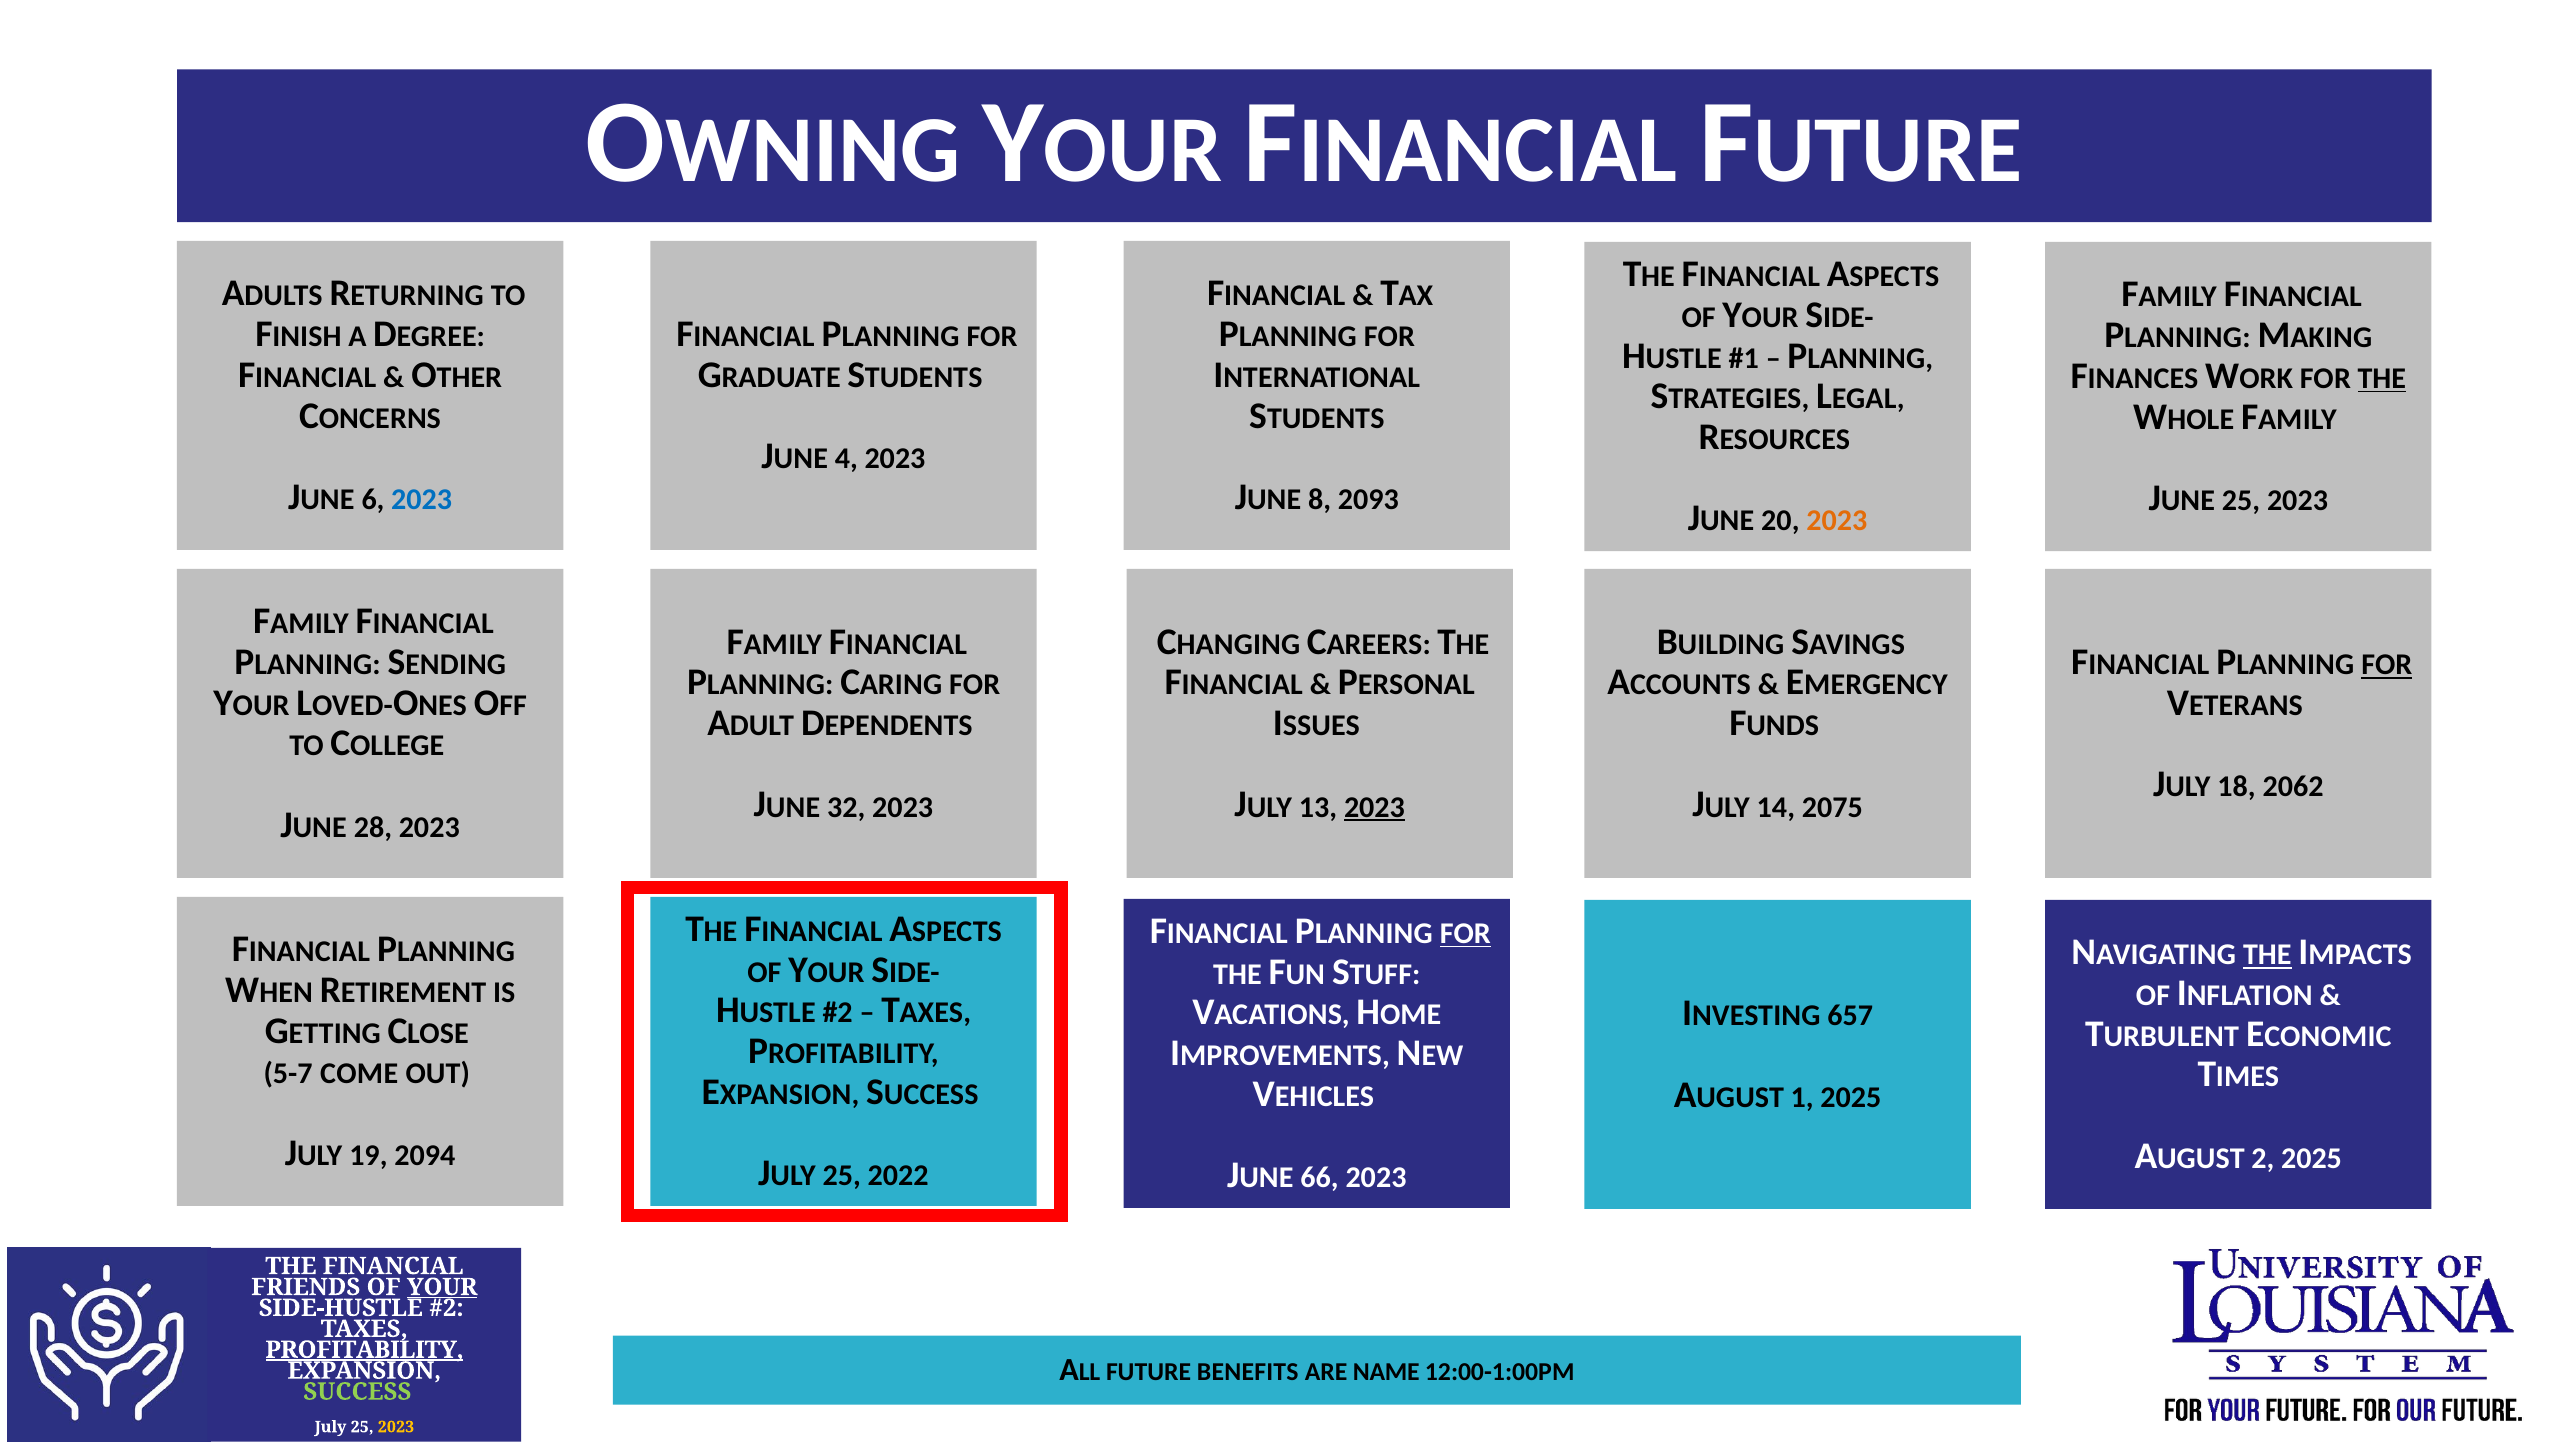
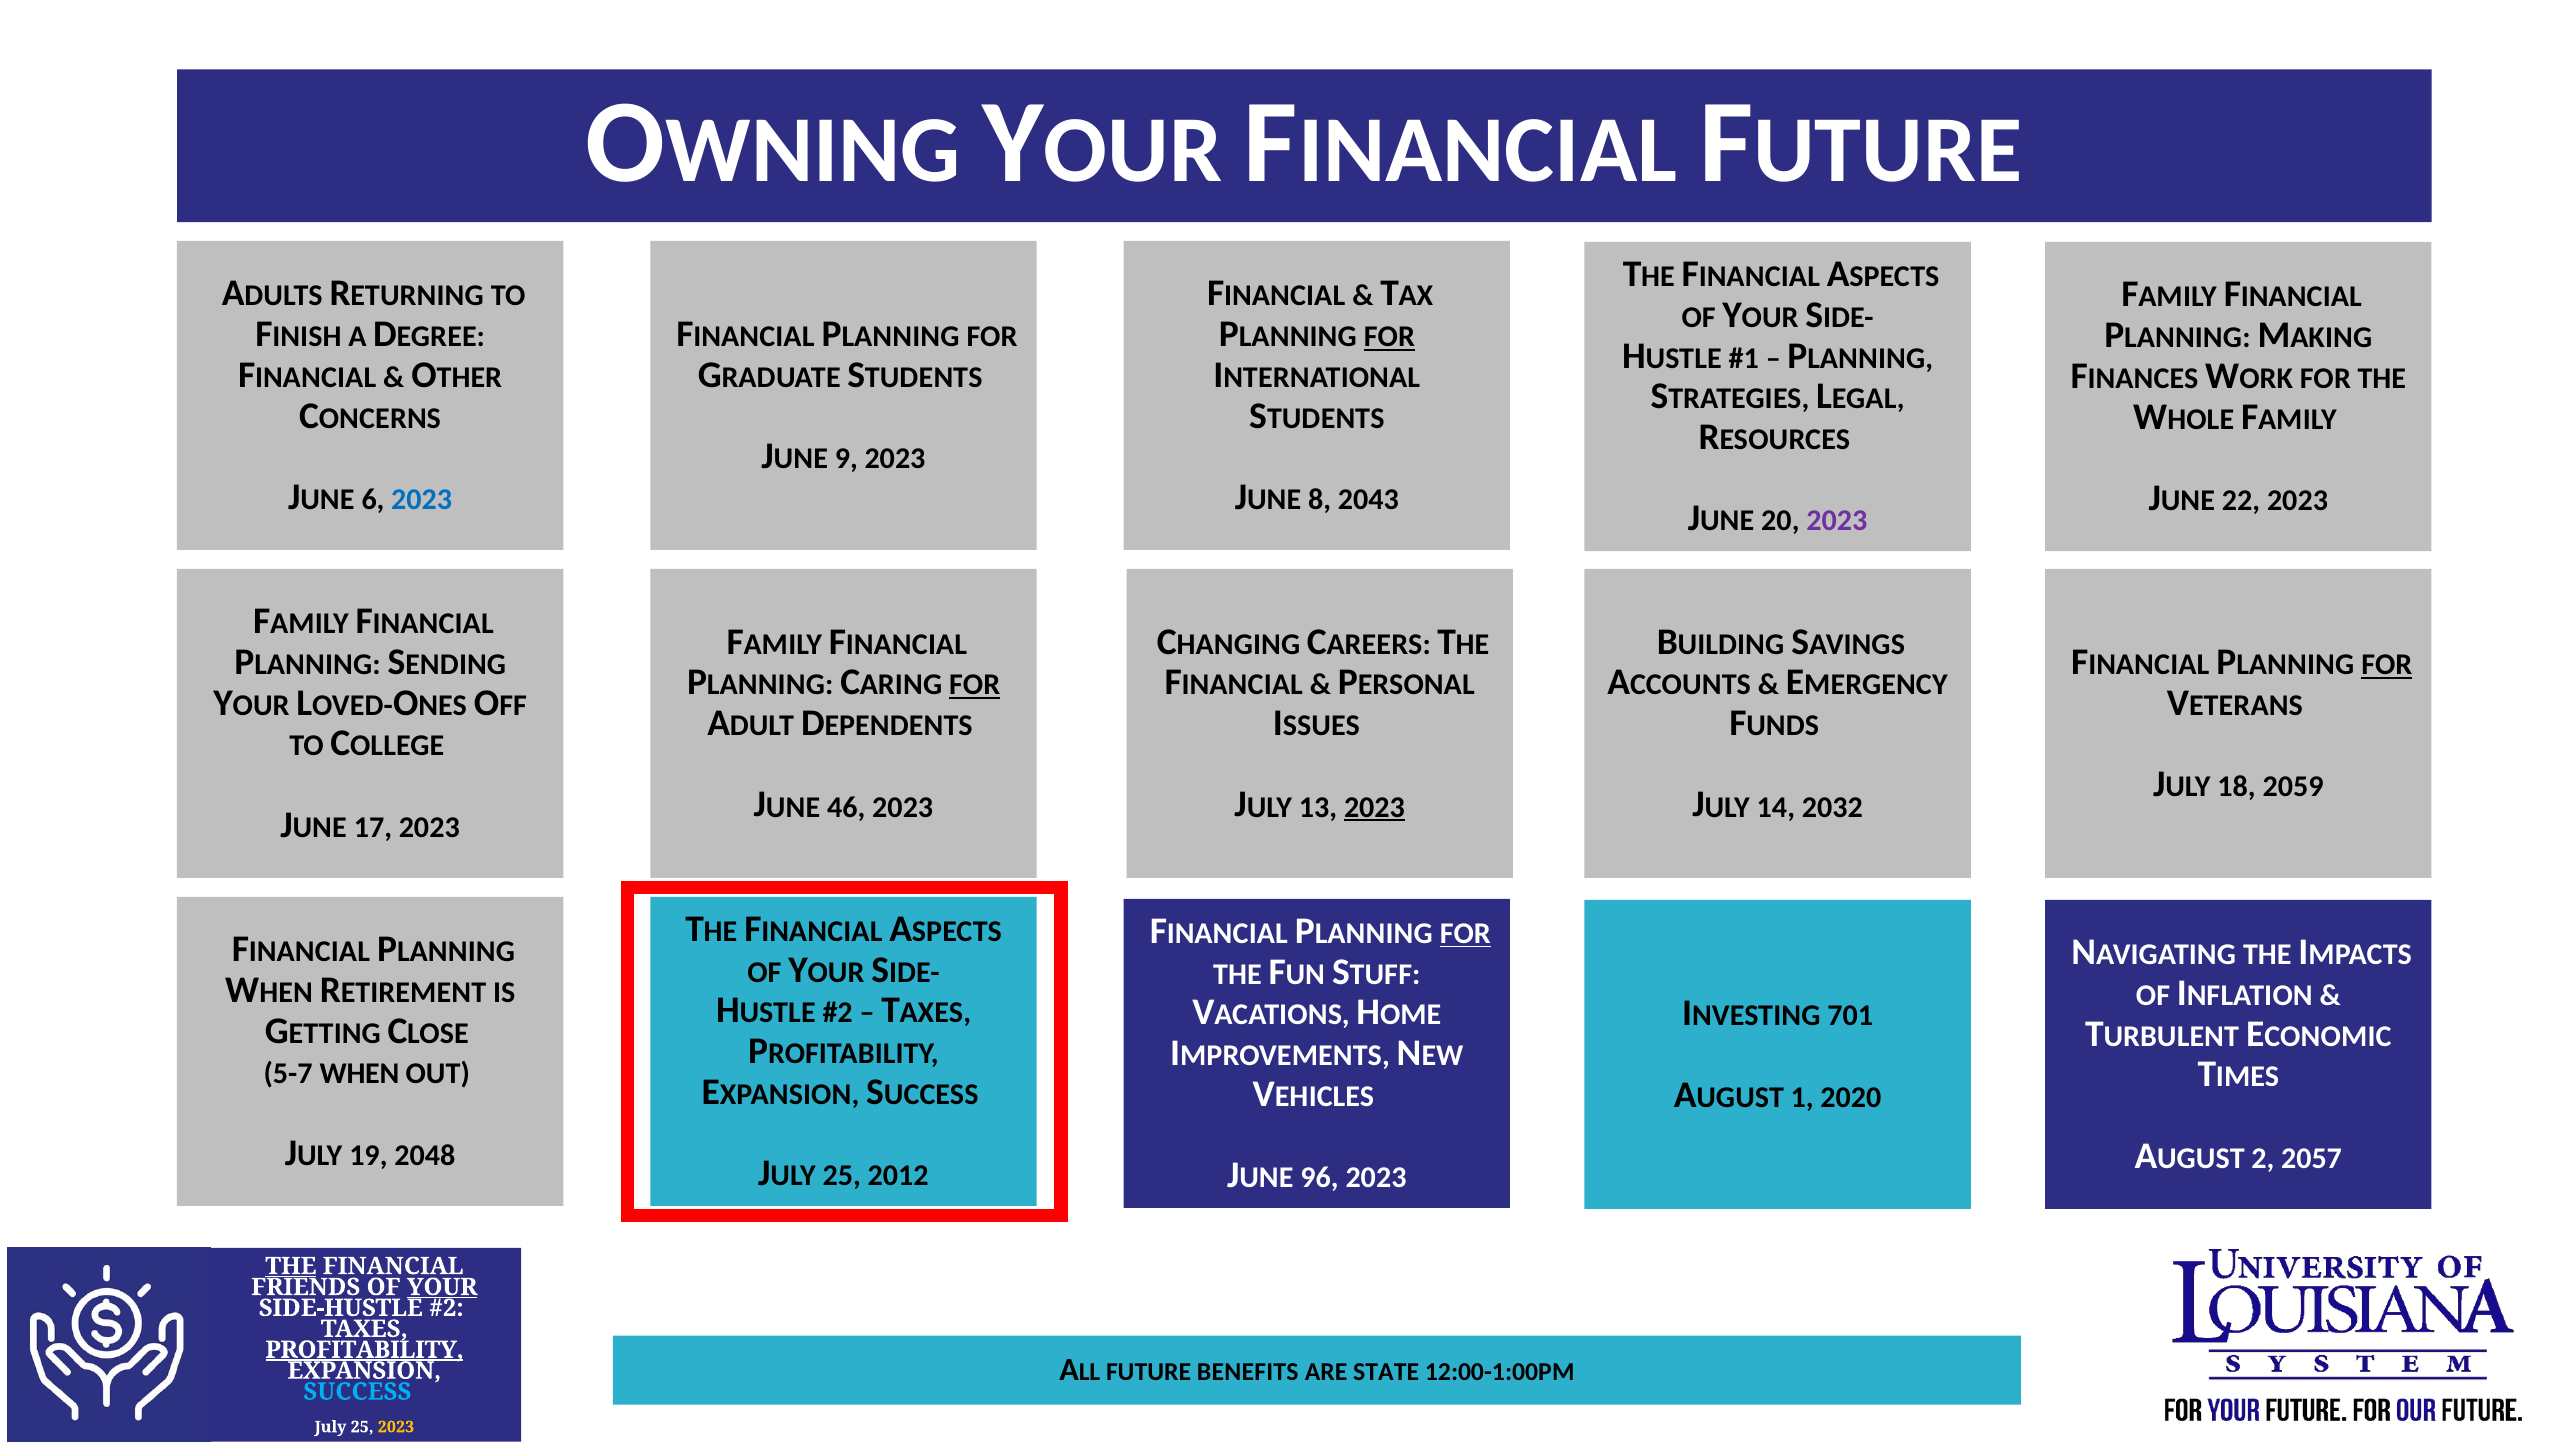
FOR underline: none -> present (1389, 337)
THE underline: present -> none (2382, 378)
4: 4 -> 9 (846, 459)
2093: 2093 -> 2043 (1368, 499)
25: 25 -> 22 (2241, 500)
2023 colour: orange -> purple (1837, 521)
FOR underline: none -> present (975, 685)
2062: 2062 -> 2059 (2293, 787)
32: 32 -> 46 (846, 807)
2075: 2075 -> 2032 (1832, 807)
28: 28 -> 17 (373, 827)
THE underline: present -> none (2267, 955)
657: 657 -> 701 (1850, 1016)
COME: COME -> WHEN (359, 1074)
1 2025: 2025 -> 2020 (1851, 1097)
2094: 2094 -> 2048 (425, 1155)
2 2025: 2025 -> 2057 (2311, 1158)
2022: 2022 -> 2012 (898, 1176)
66: 66 -> 96 (1320, 1178)
THE underline: none -> present (291, 1266)
NAME: NAME -> STATE (1386, 1372)
SUCCESS colour: light green -> light blue (357, 1392)
